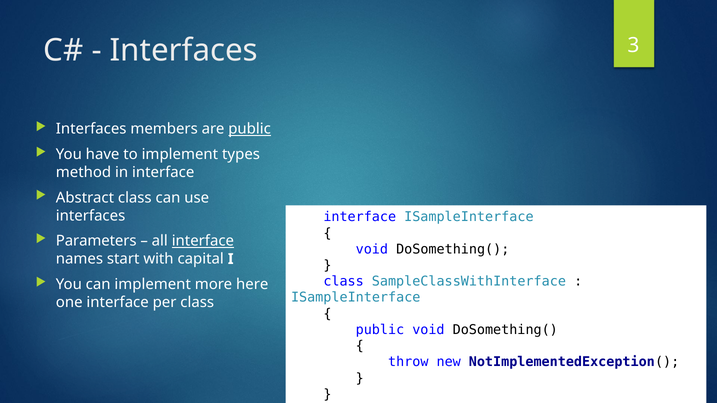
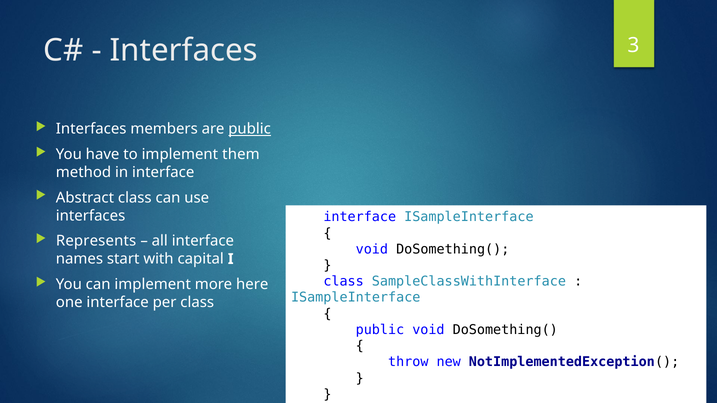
types: types -> them (241, 155)
Parameters: Parameters -> Represents (96, 241)
interface underline: present -> none (203, 241)
